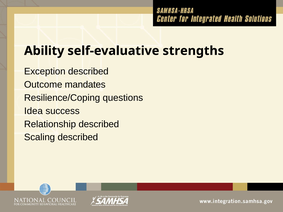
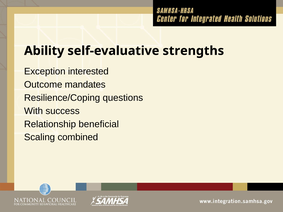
Exception described: described -> interested (88, 71)
Idea: Idea -> With (34, 111)
Relationship described: described -> beneficial (99, 124)
Scaling described: described -> combined (78, 137)
